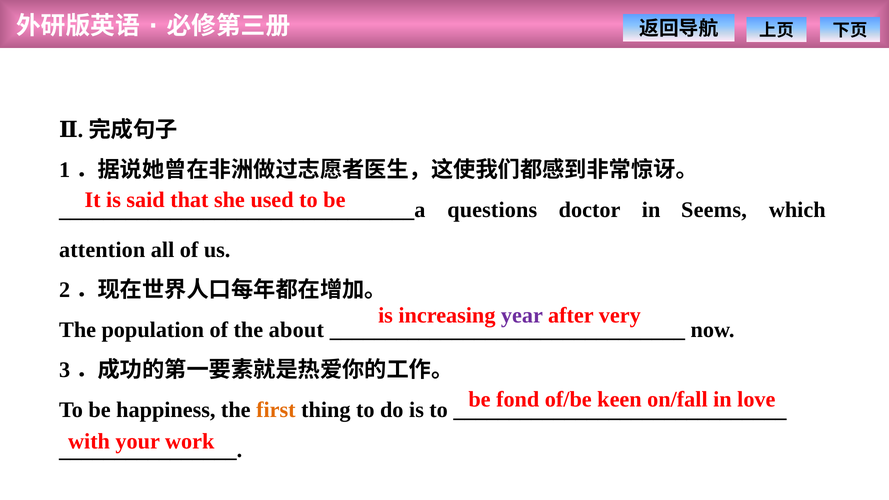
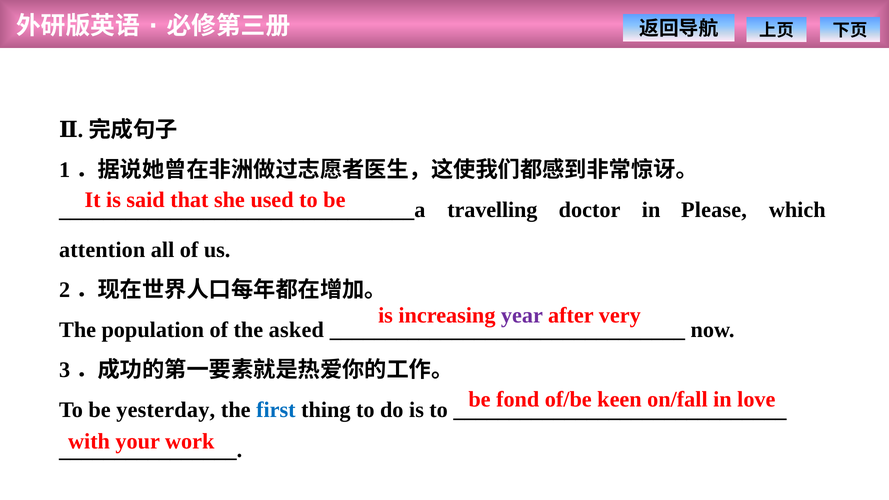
questions: questions -> travelling (492, 210)
Seems: Seems -> Please (714, 210)
about: about -> asked (296, 330)
happiness: happiness -> yesterday (166, 410)
first colour: orange -> blue (276, 410)
